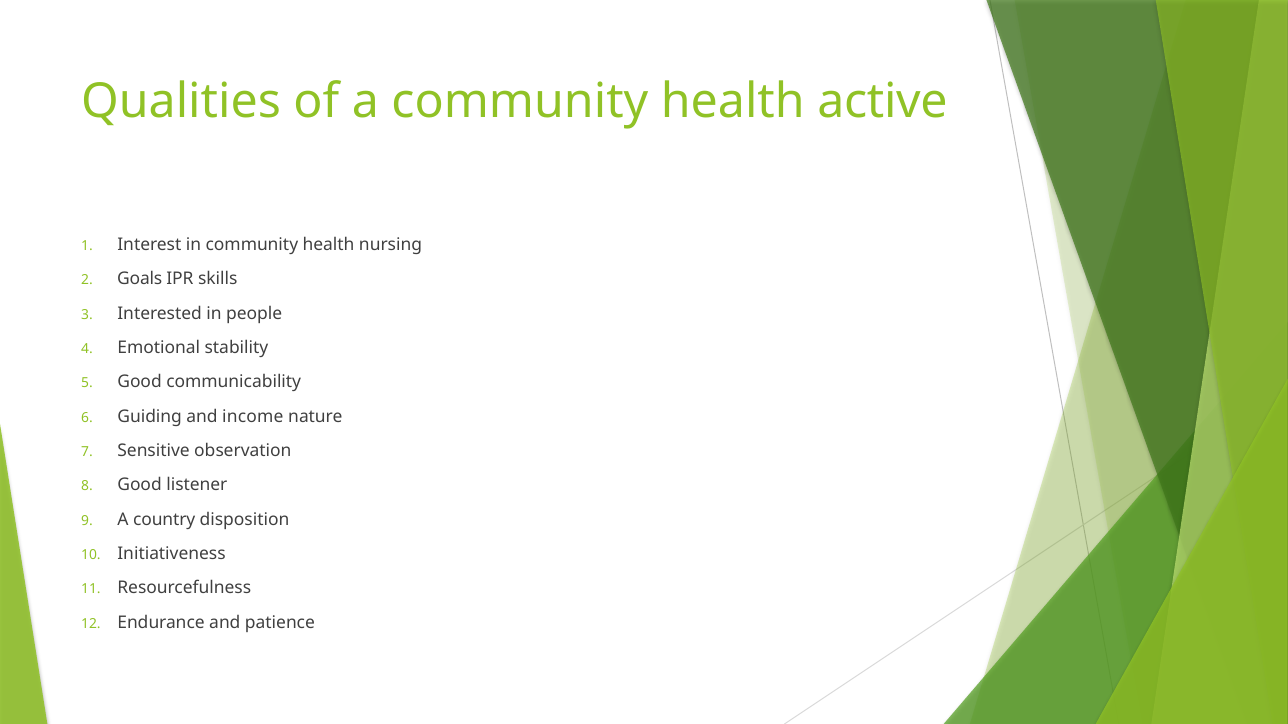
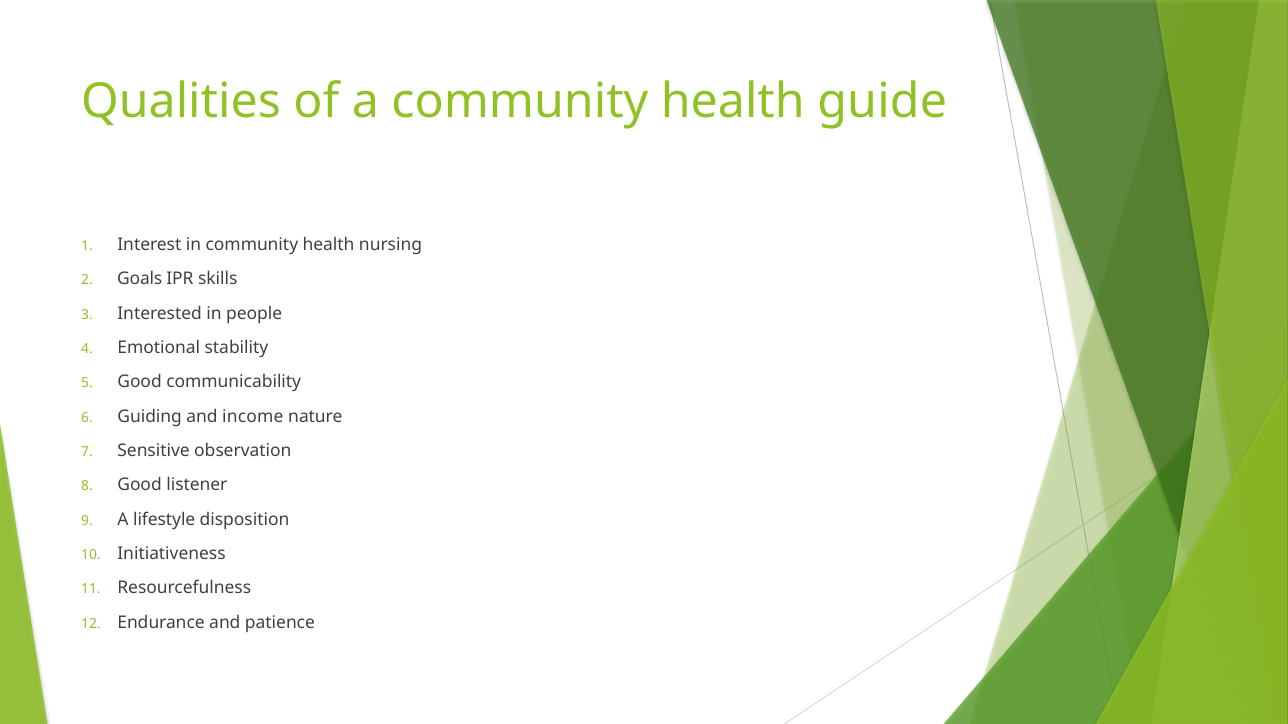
active: active -> guide (882, 102)
country: country -> lifestyle (164, 520)
